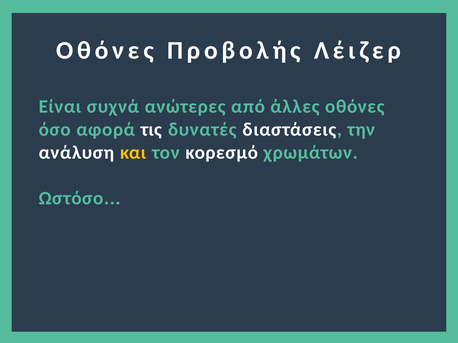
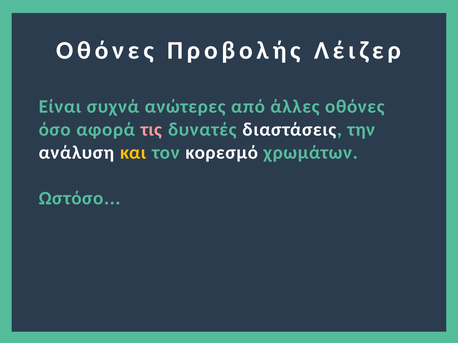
τις colour: white -> pink (151, 130)
